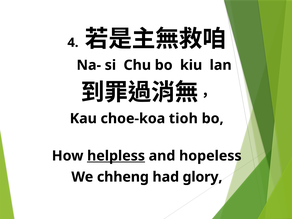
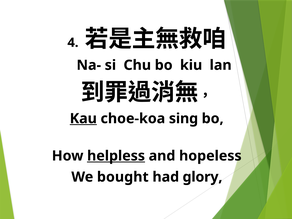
Kau underline: none -> present (83, 119)
tioh: tioh -> sing (184, 119)
chheng: chheng -> bought (123, 177)
